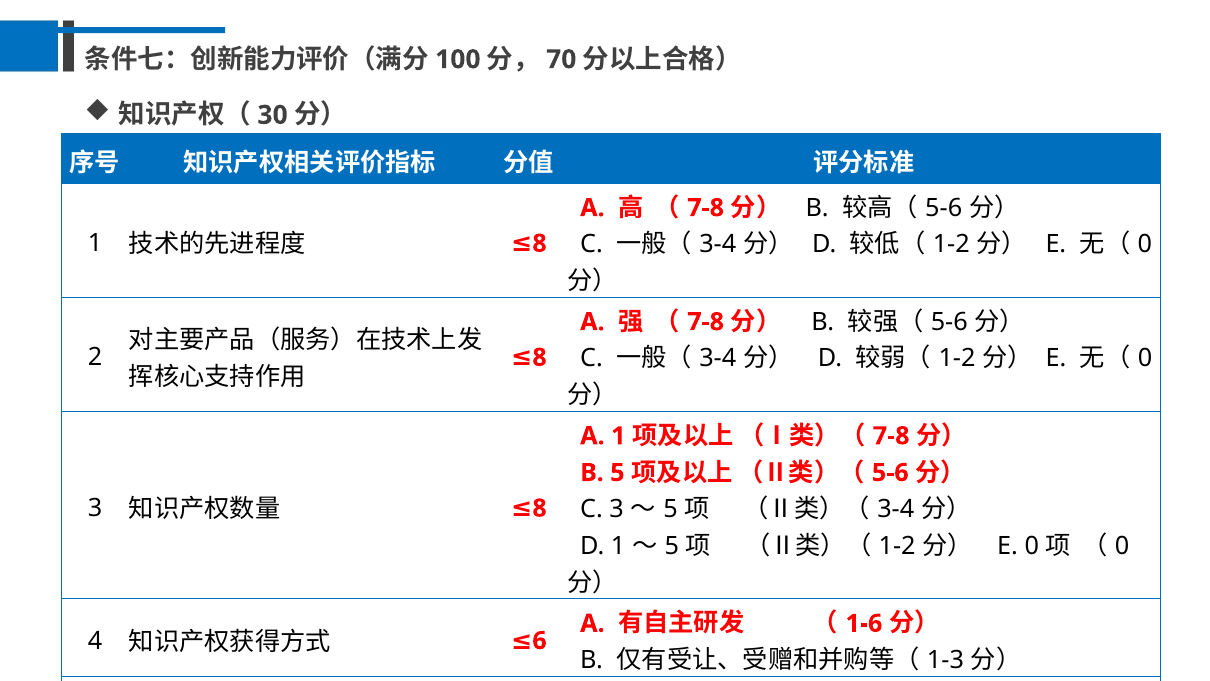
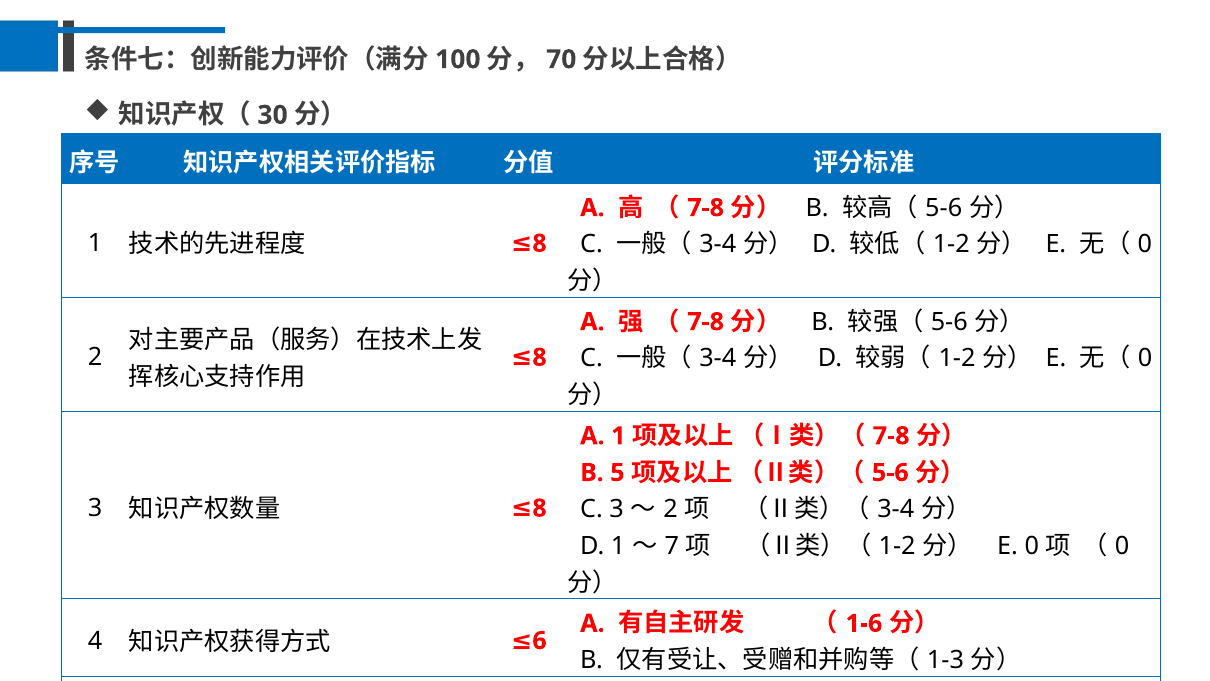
5: 5 -> 2 (671, 509)
5: 5 -> 7 (672, 546)
